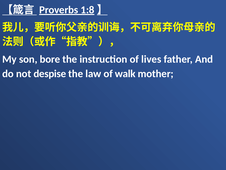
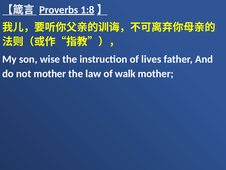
bore: bore -> wise (50, 59)
not despise: despise -> mother (50, 73)
